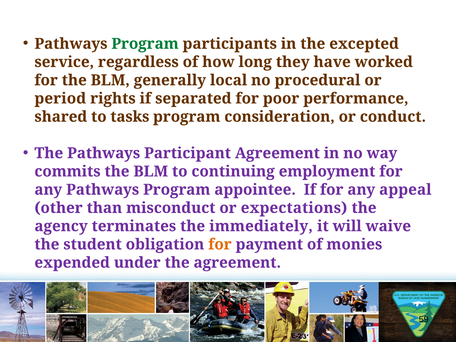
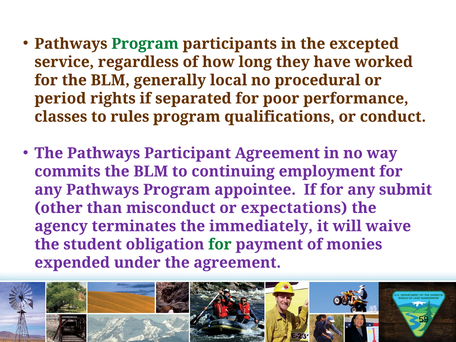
shared: shared -> classes (61, 117)
tasks: tasks -> rules (130, 117)
consideration: consideration -> qualifications (280, 117)
appeal: appeal -> submit (405, 190)
for colour: orange -> green (220, 244)
